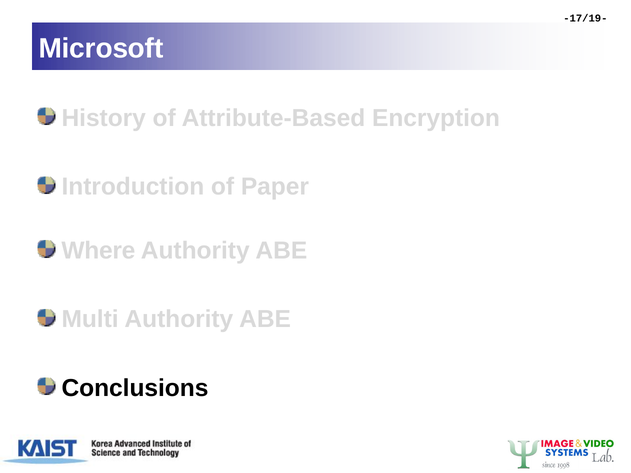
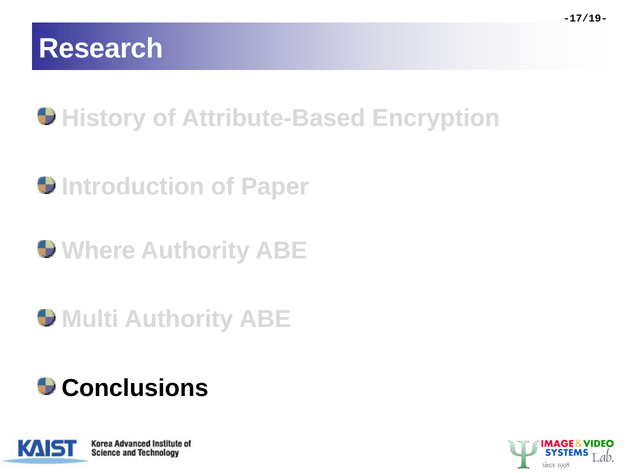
Microsoft: Microsoft -> Research (101, 48)
